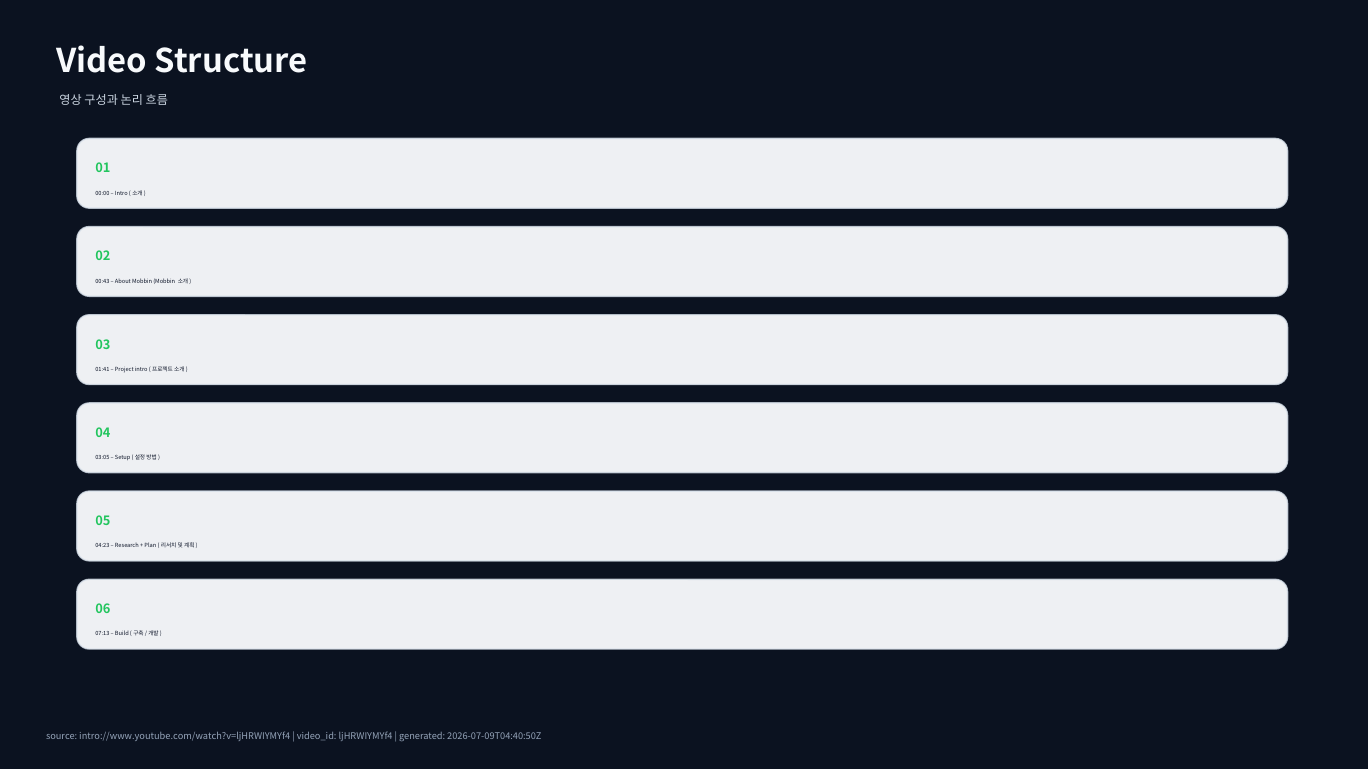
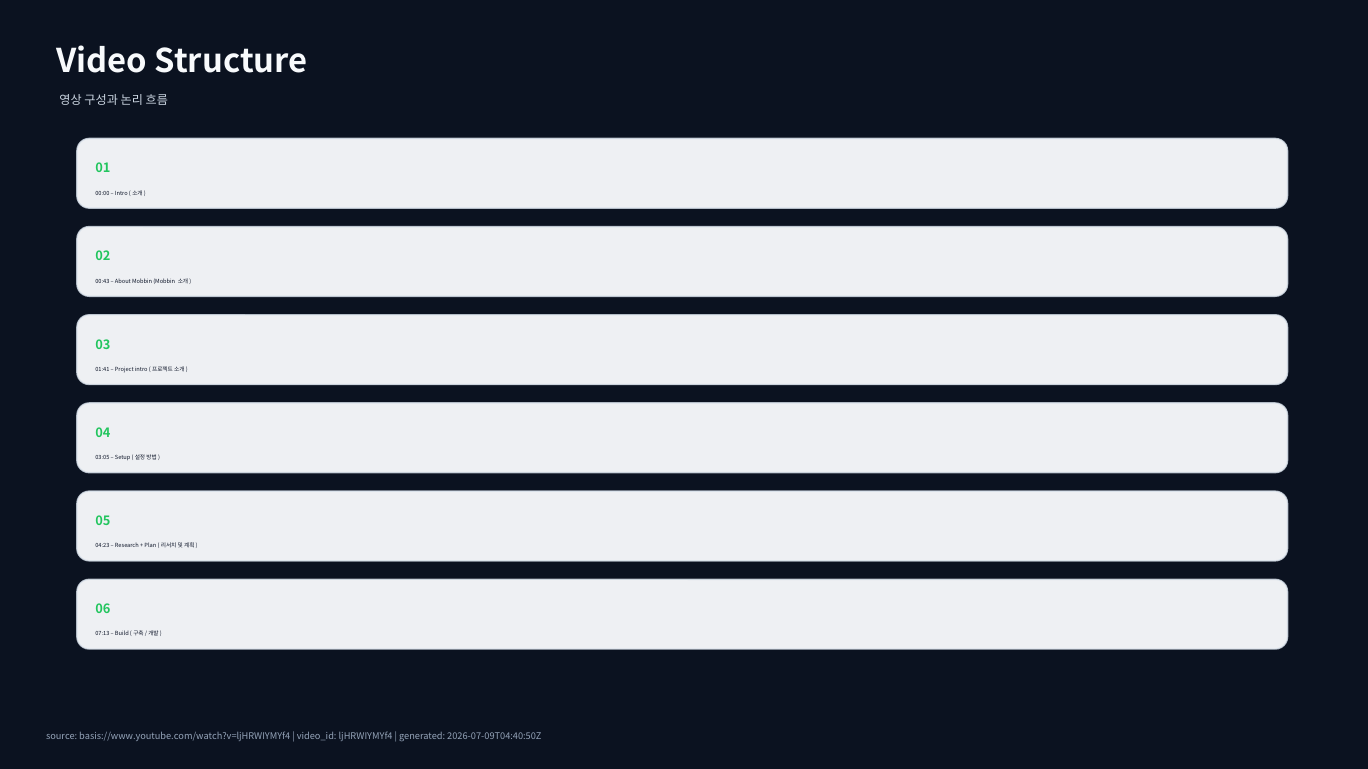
intro://www.youtube.com/watch?v=ljHRWIYMYf4: intro://www.youtube.com/watch?v=ljHRWIYMYf4 -> basis://www.youtube.com/watch?v=ljHRWIYMYf4 (185, 737)
